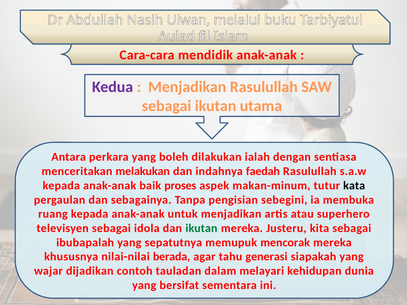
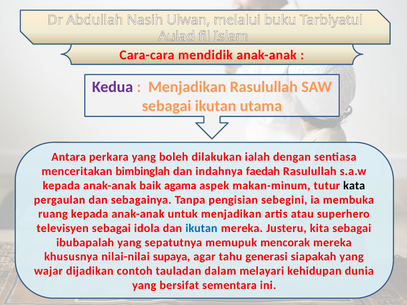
melakukan: melakukan -> bimbinglah (143, 171)
proses: proses -> agama (180, 186)
ikutan colour: green -> blue (201, 228)
berada: berada -> supaya (172, 257)
